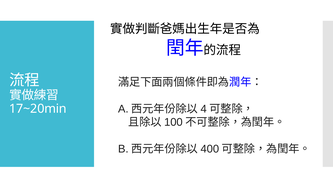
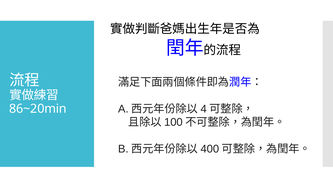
17~20min: 17~20min -> 86~20min (38, 108)
